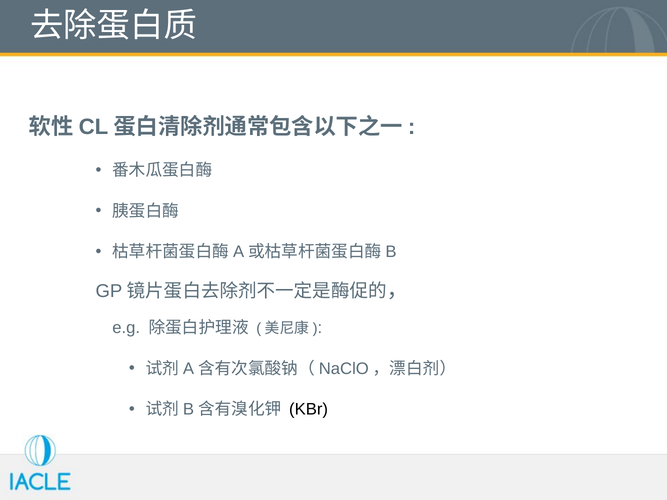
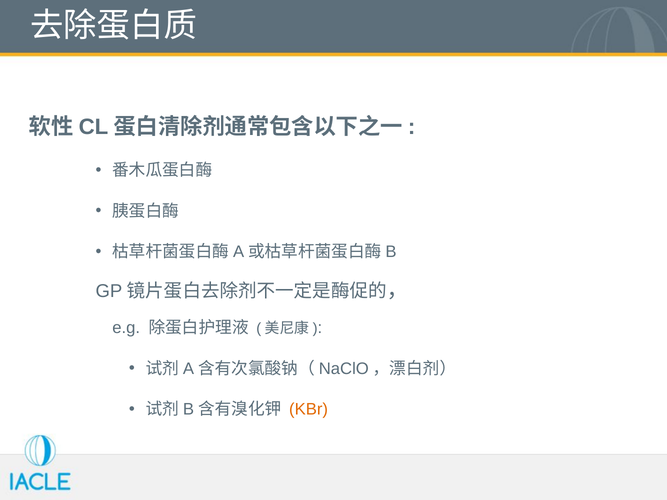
KBr colour: black -> orange (309, 410)
